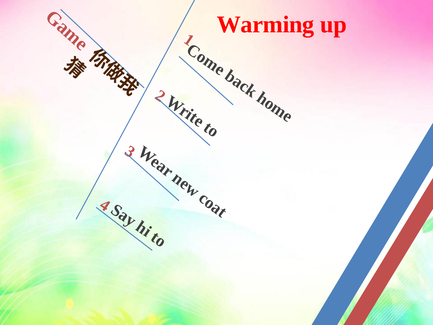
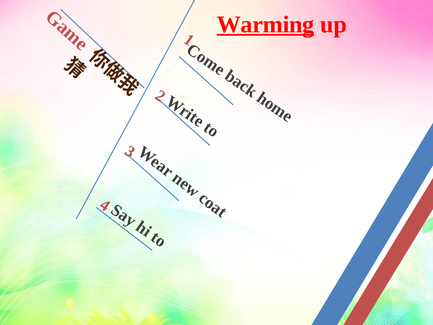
Warming underline: none -> present (266, 24)
